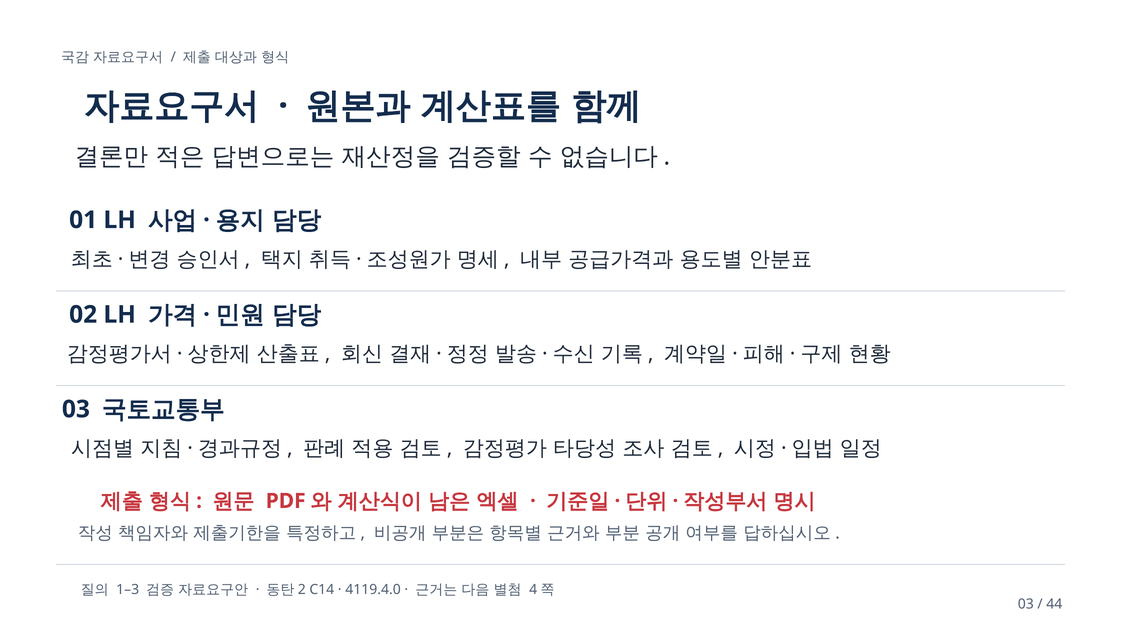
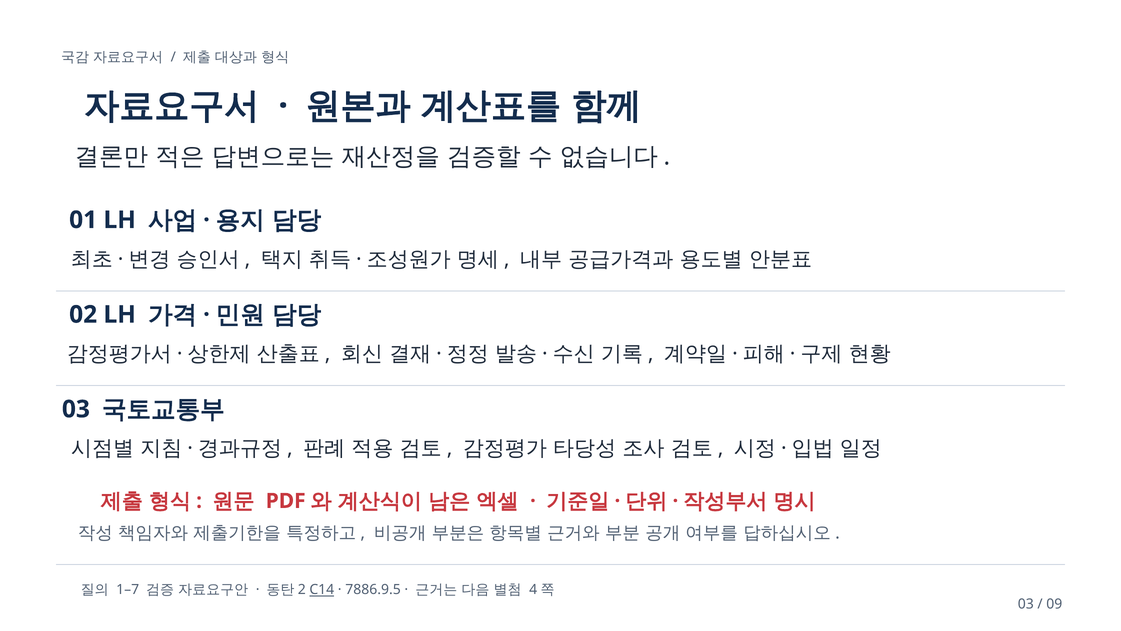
1–3: 1–3 -> 1–7 (128, 589)
C14 underline: none -> present (322, 589)
4119.4.0: 4119.4.0 -> 7886.9.5 (373, 589)
44: 44 -> 09 (1054, 603)
